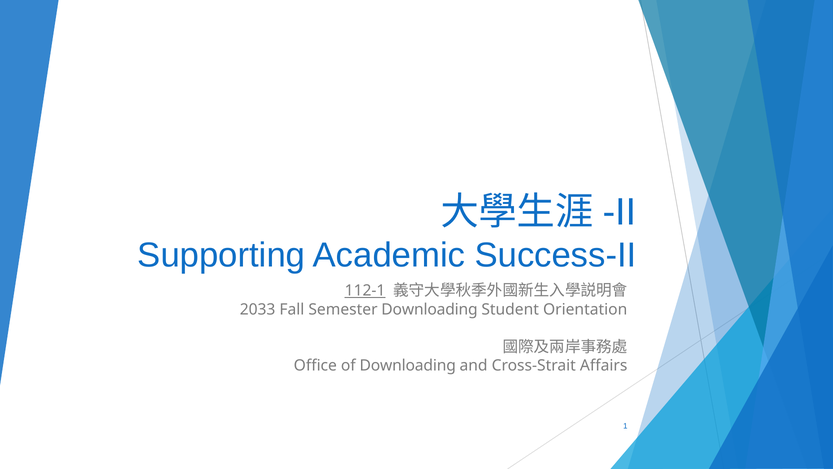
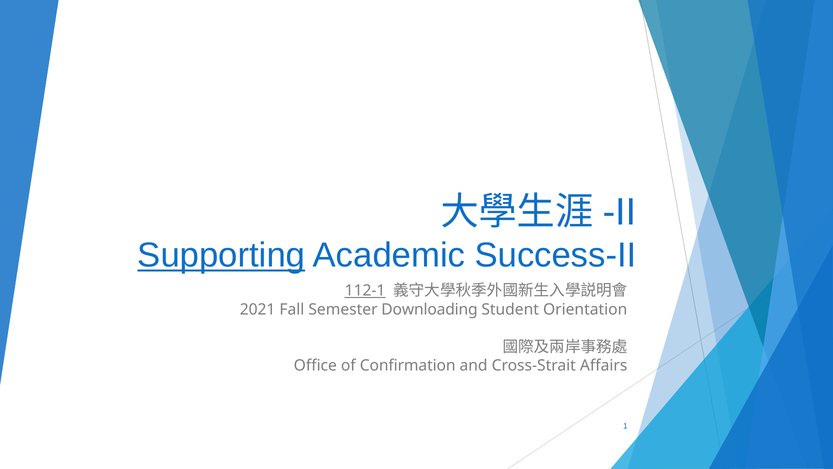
Supporting underline: none -> present (221, 255)
2033: 2033 -> 2021 (258, 309)
of Downloading: Downloading -> Confirmation (408, 365)
